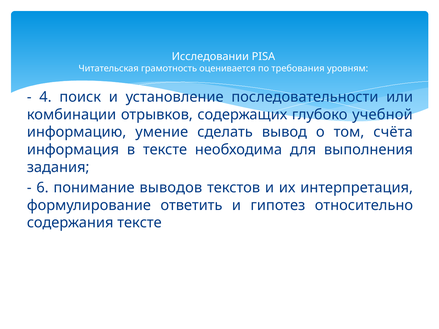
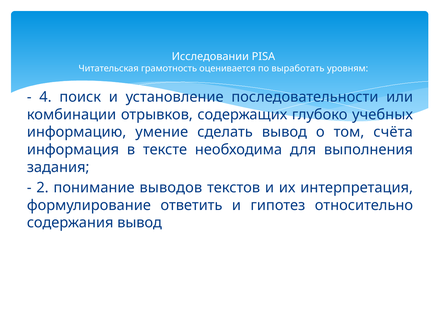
требования: требования -> выработать (298, 69)
учебной: учебной -> учебных (383, 115)
6: 6 -> 2 (43, 188)
содержания тексте: тексте -> вывод (140, 223)
